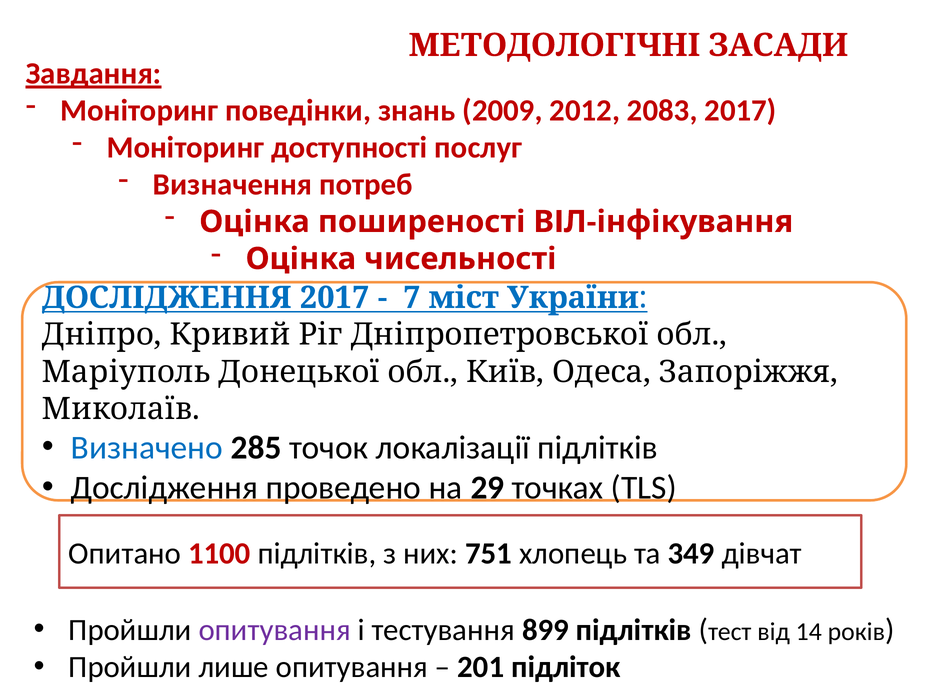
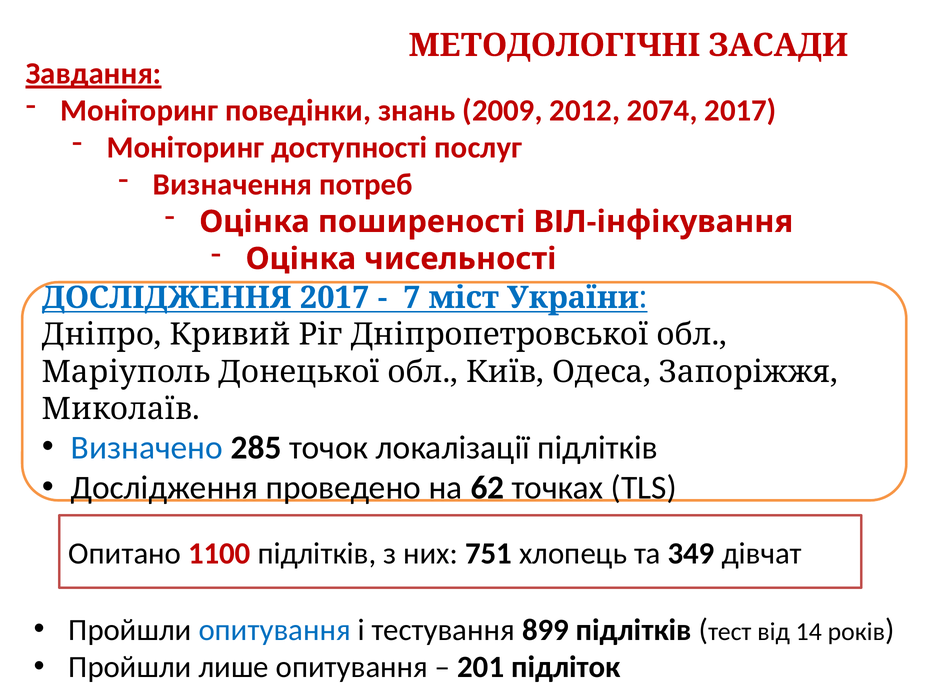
2083: 2083 -> 2074 (662, 111)
29: 29 -> 62 (487, 487)
опитування colour: purple -> blue (275, 630)
